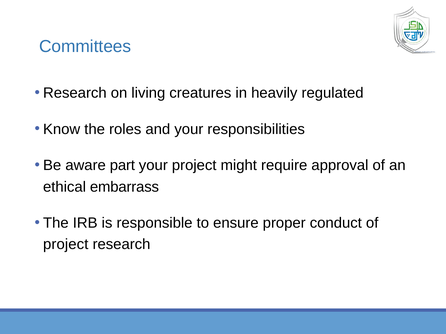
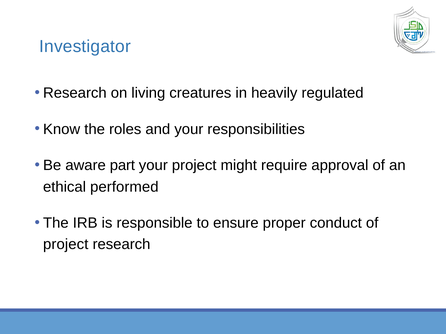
Committees: Committees -> Investigator (85, 46)
embarrass: embarrass -> performed (124, 187)
